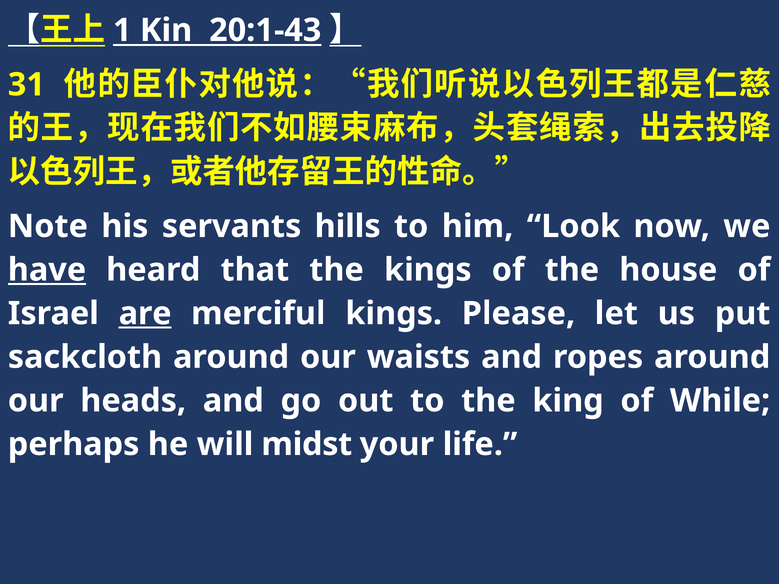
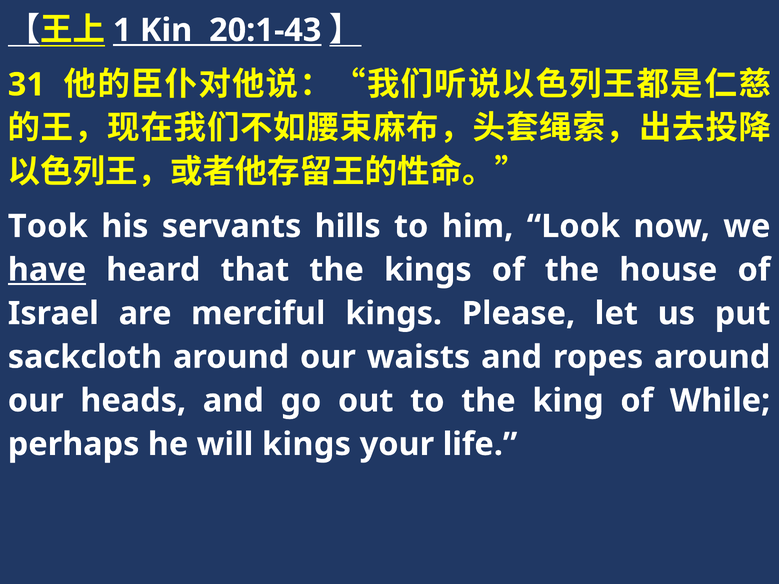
Note: Note -> Took (48, 226)
are underline: present -> none (145, 314)
will midst: midst -> kings (306, 444)
